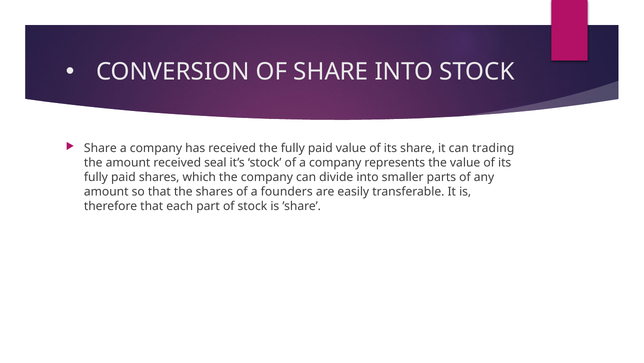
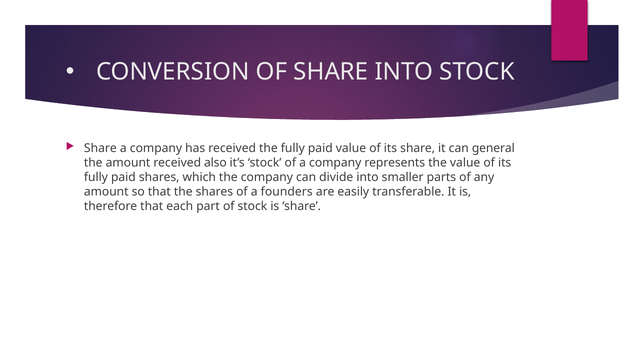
trading: trading -> general (493, 148)
seal: seal -> also (215, 163)
